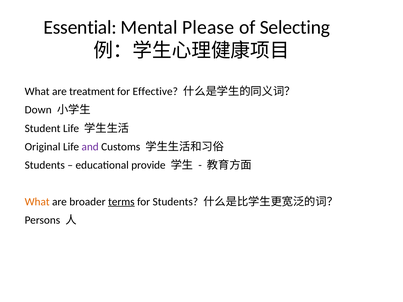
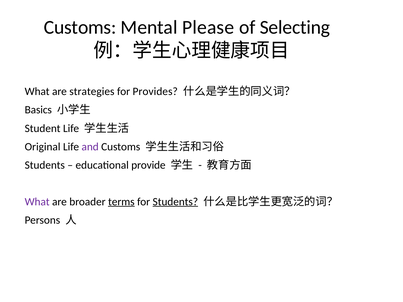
Essential: Essential -> Customs (80, 27)
treatment: treatment -> strategies (92, 92)
Effective: Effective -> Provides (155, 92)
Down: Down -> Basics (38, 110)
What colour: orange -> purple (37, 202)
Students underline: none -> present (175, 202)
